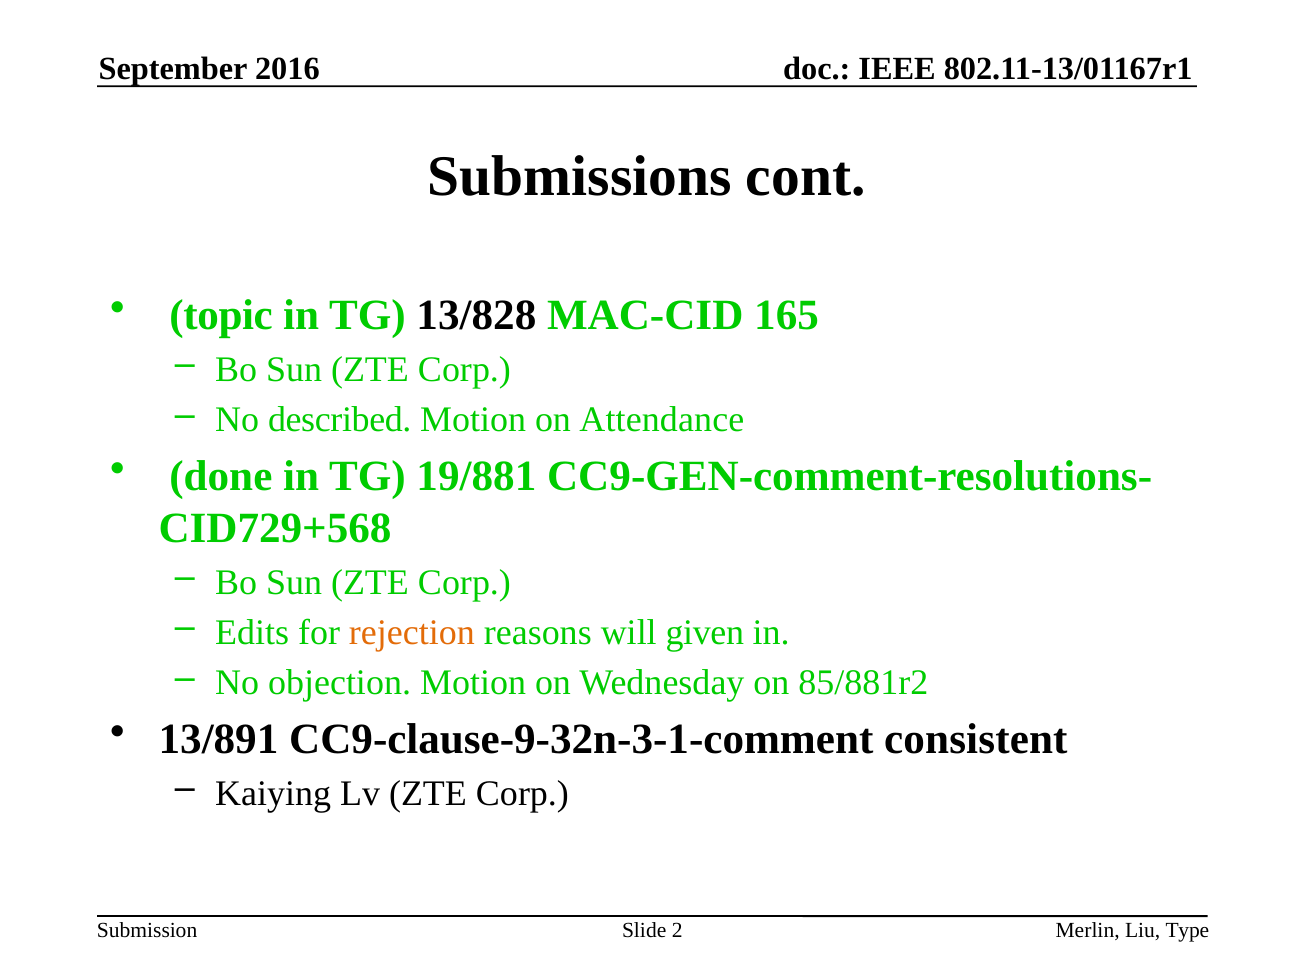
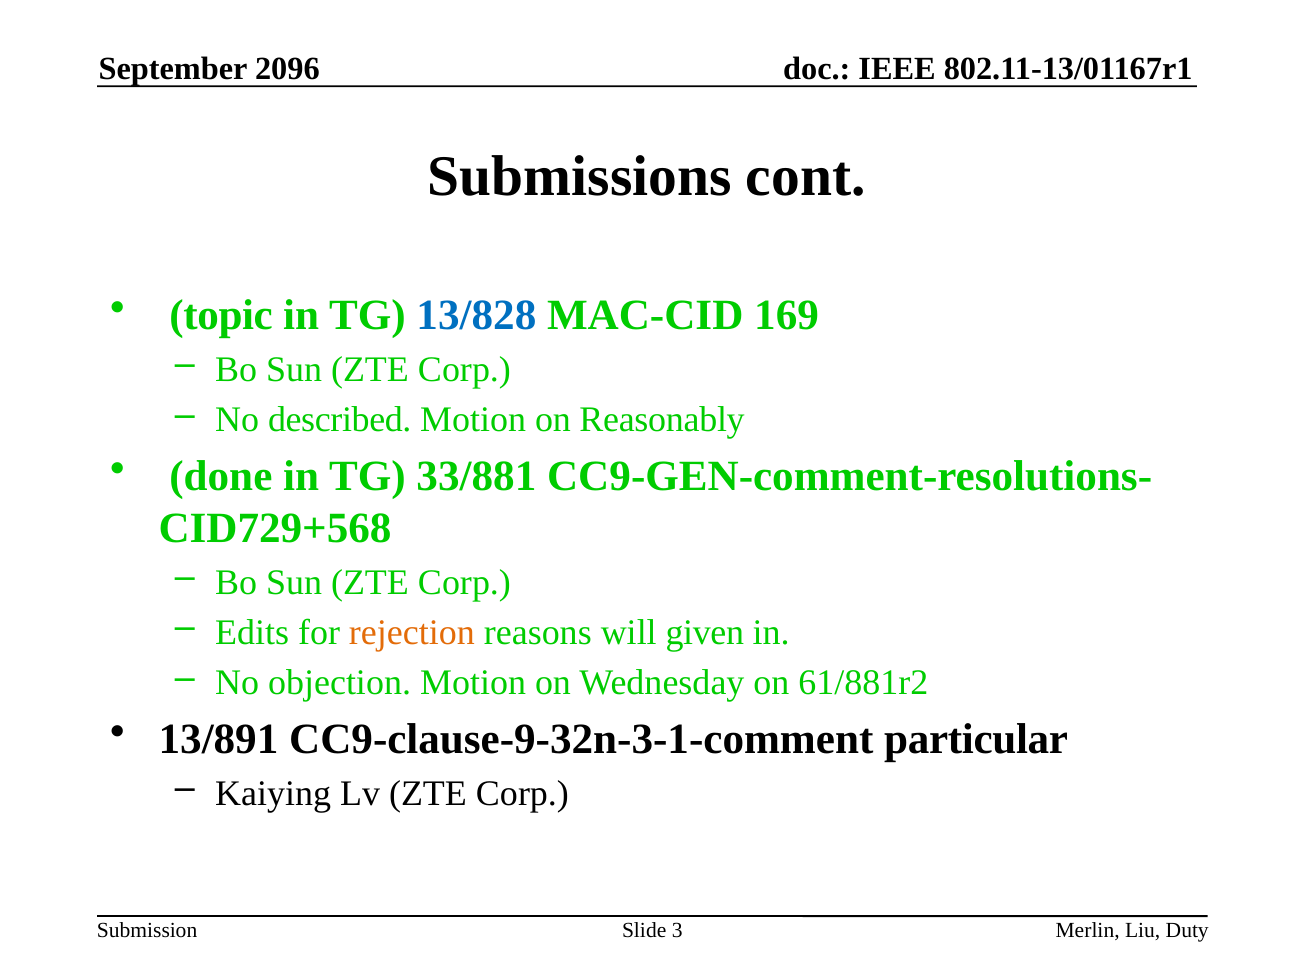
2016: 2016 -> 2096 (287, 69)
13/828 colour: black -> blue (476, 316)
165: 165 -> 169 (787, 316)
Attendance: Attendance -> Reasonably (662, 420)
19/881: 19/881 -> 33/881 (476, 477)
85/881r2: 85/881r2 -> 61/881r2 (863, 683)
consistent: consistent -> particular (976, 740)
2: 2 -> 3 (677, 931)
Type: Type -> Duty (1187, 931)
